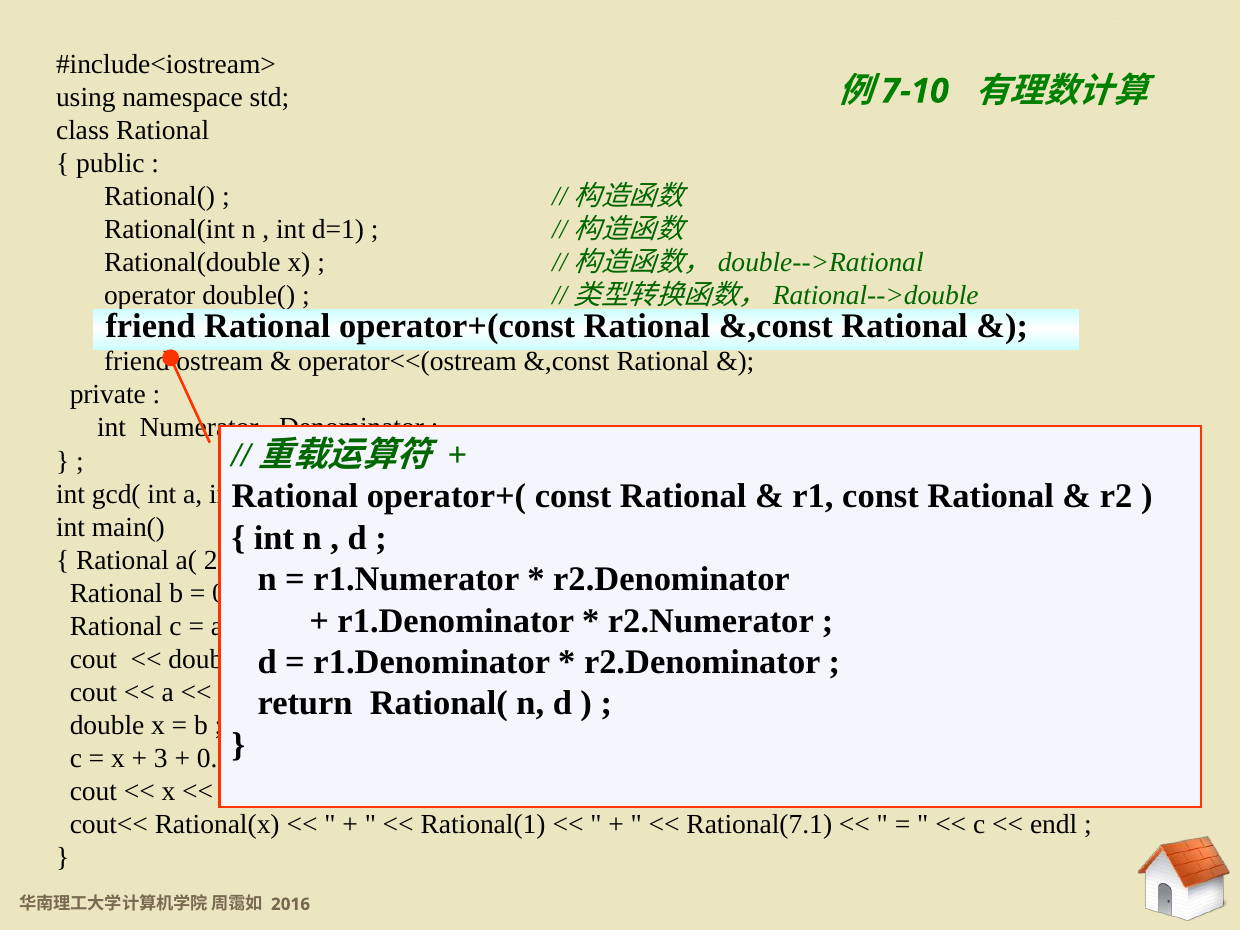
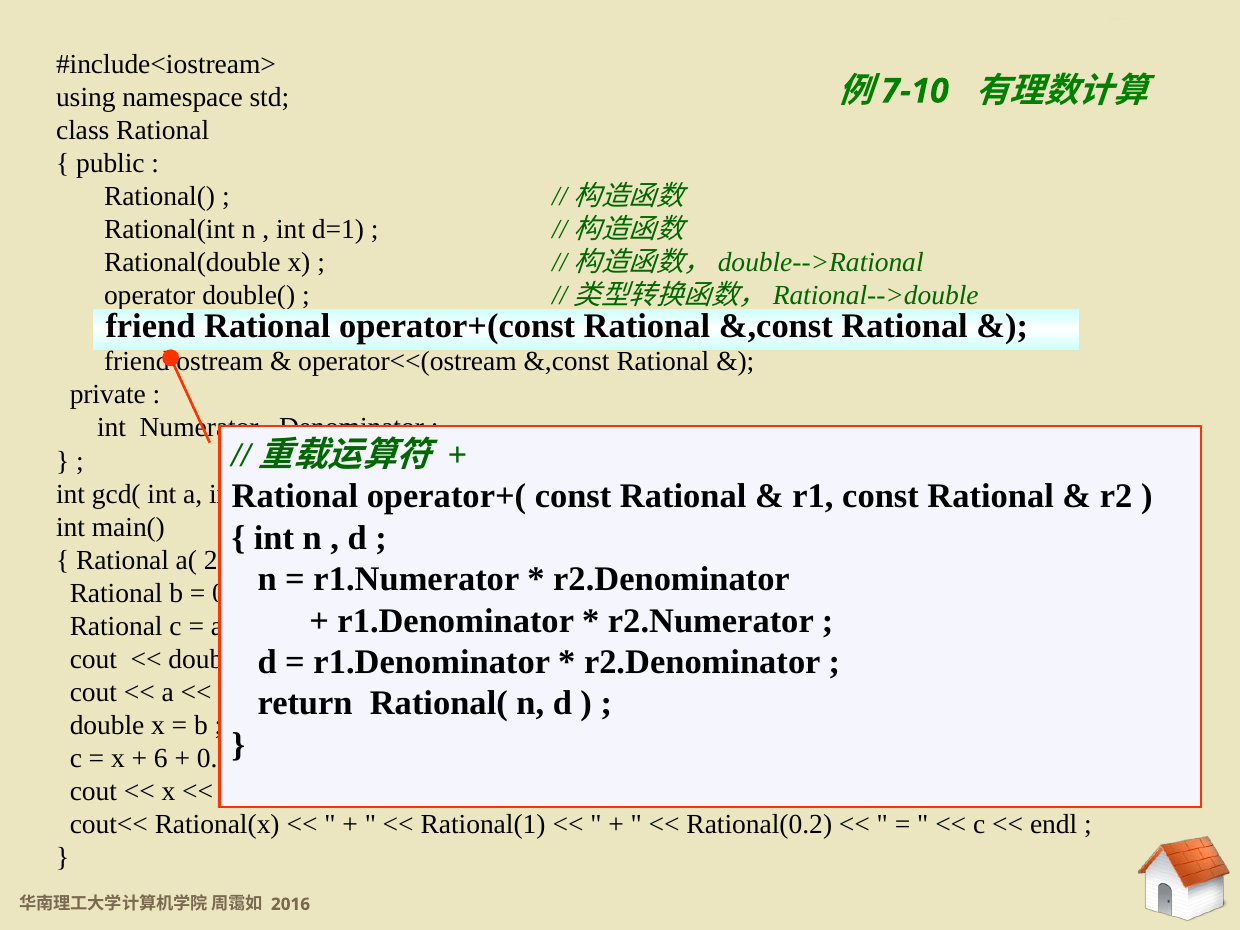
3: 3 -> 6 (161, 758)
Rational(7.1: Rational(7.1 -> Rational(0.2 (759, 824)
